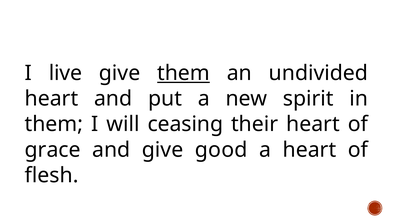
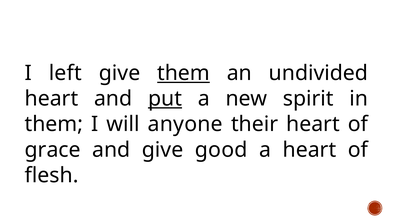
live: live -> left (65, 73)
put underline: none -> present (165, 99)
ceasing: ceasing -> anyone (185, 124)
